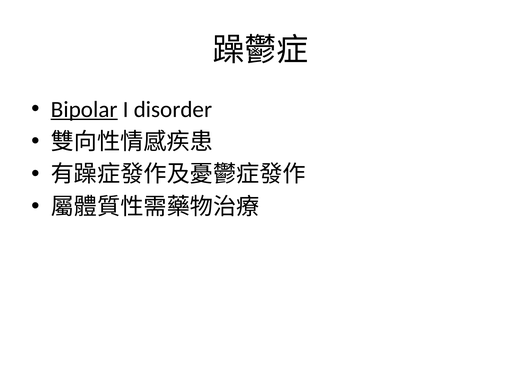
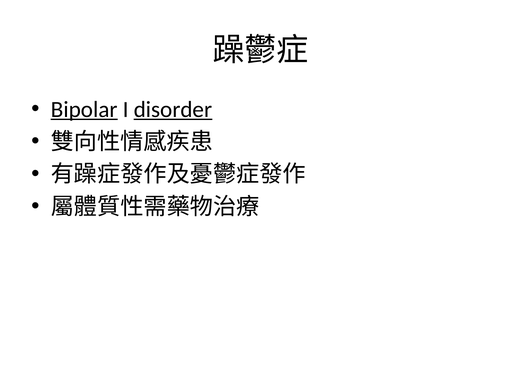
disorder underline: none -> present (173, 109)
